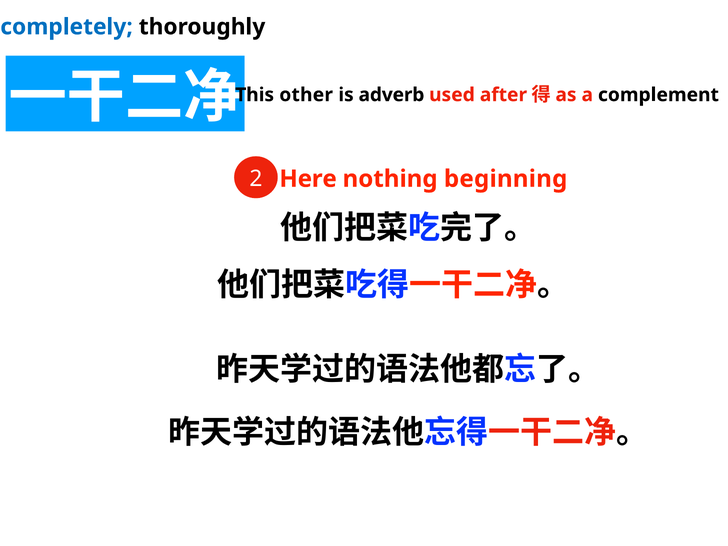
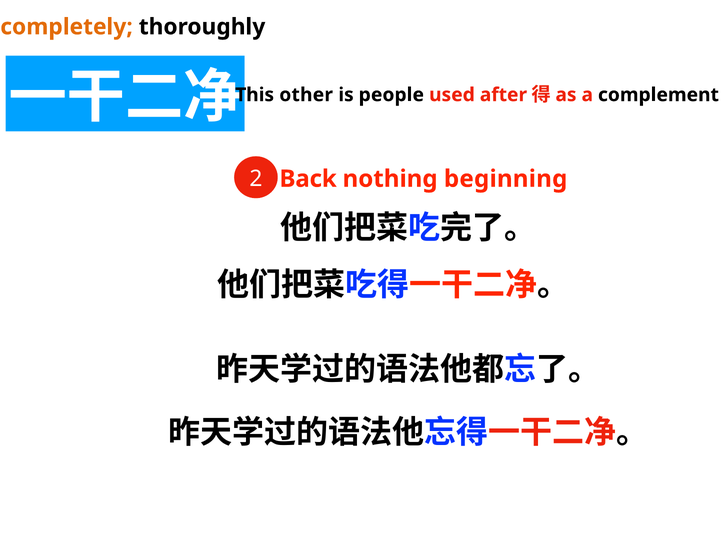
completely colour: blue -> orange (67, 27)
adverb: adverb -> people (391, 95)
Here: Here -> Back (308, 179)
